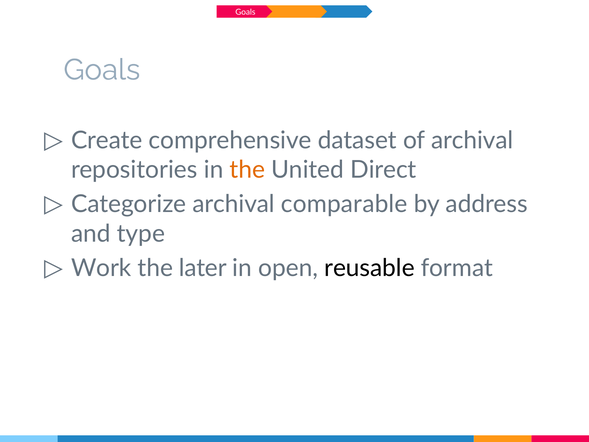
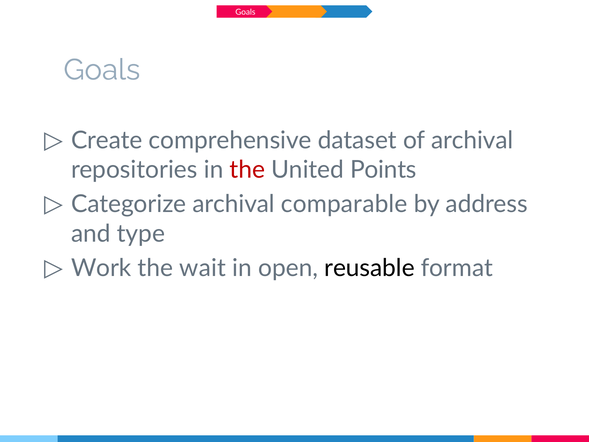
the colour: orange -> red (247, 170)
Direct: Direct -> Points (383, 170)
later: later -> wait (203, 268)
